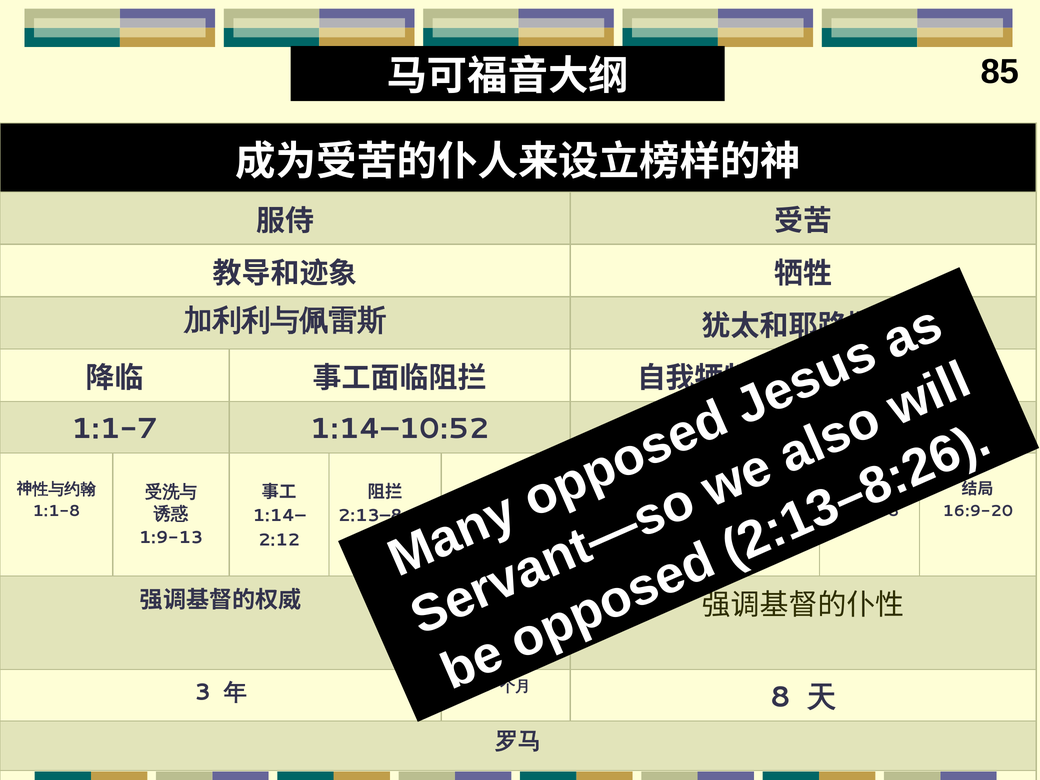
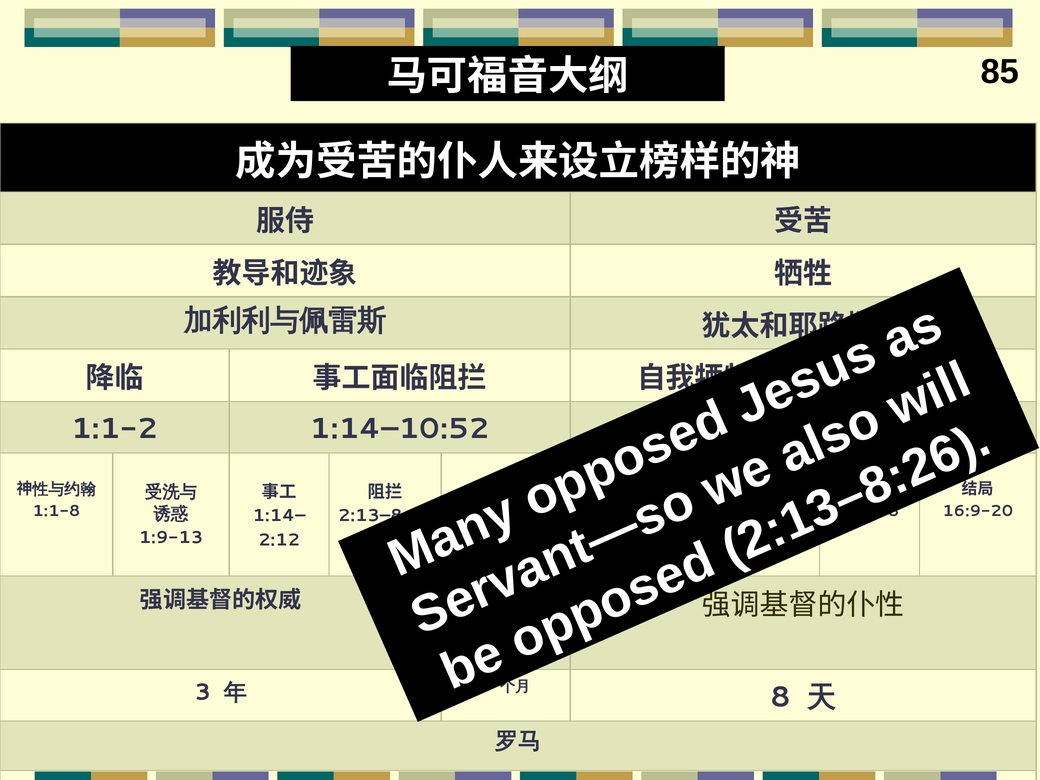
1:1-7: 1:1-7 -> 1:1-2 (115, 429)
